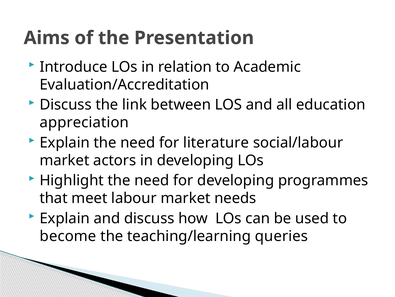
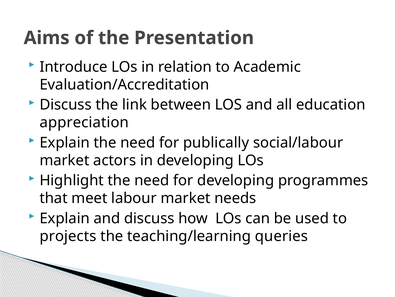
literature: literature -> publically (216, 142)
become: become -> projects (68, 236)
